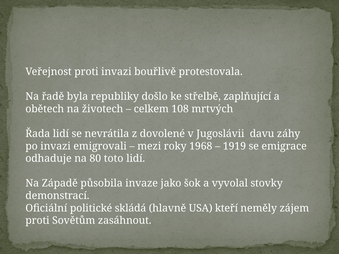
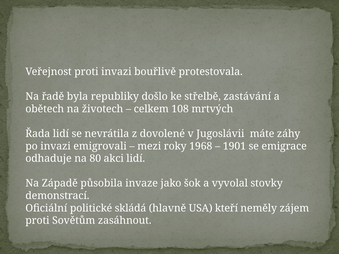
zaplňující: zaplňující -> zastávání (247, 97)
davu: davu -> máte (262, 134)
1919: 1919 -> 1901 (234, 146)
toto: toto -> akci (114, 159)
